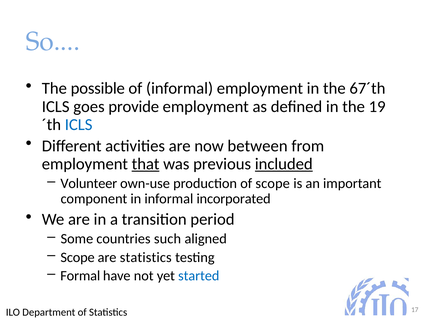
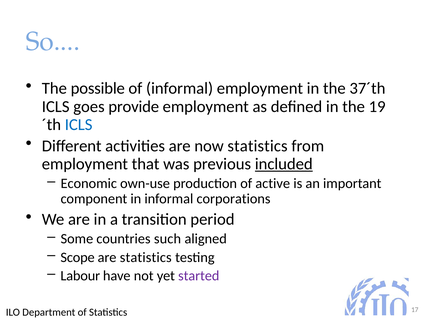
67´th: 67´th -> 37´th (367, 88)
now between: between -> statistics (258, 146)
that underline: present -> none (146, 164)
Volunteer: Volunteer -> Economic (89, 183)
of scope: scope -> active (273, 183)
incorporated: incorporated -> corporations (234, 199)
Formal: Formal -> Labour (80, 276)
started colour: blue -> purple (199, 276)
